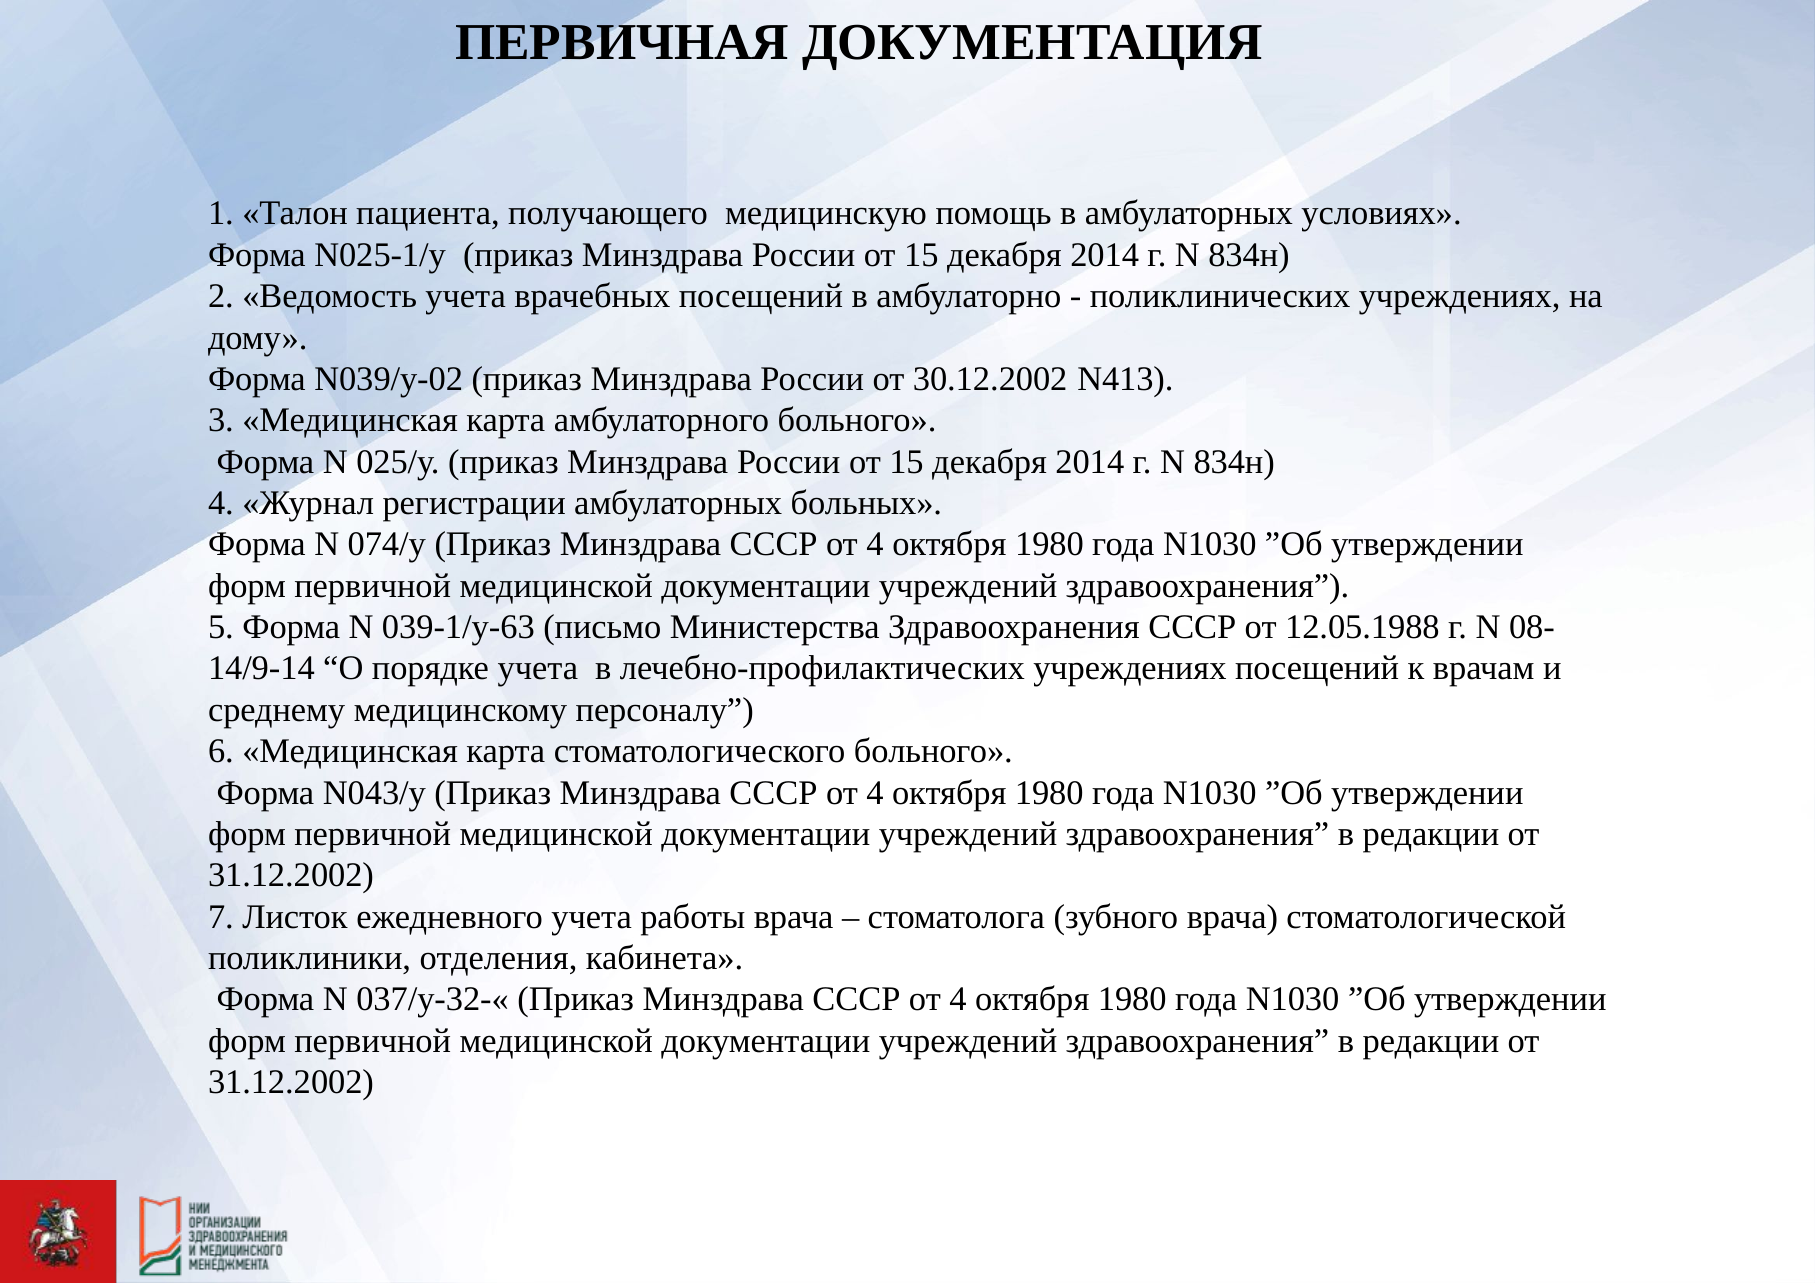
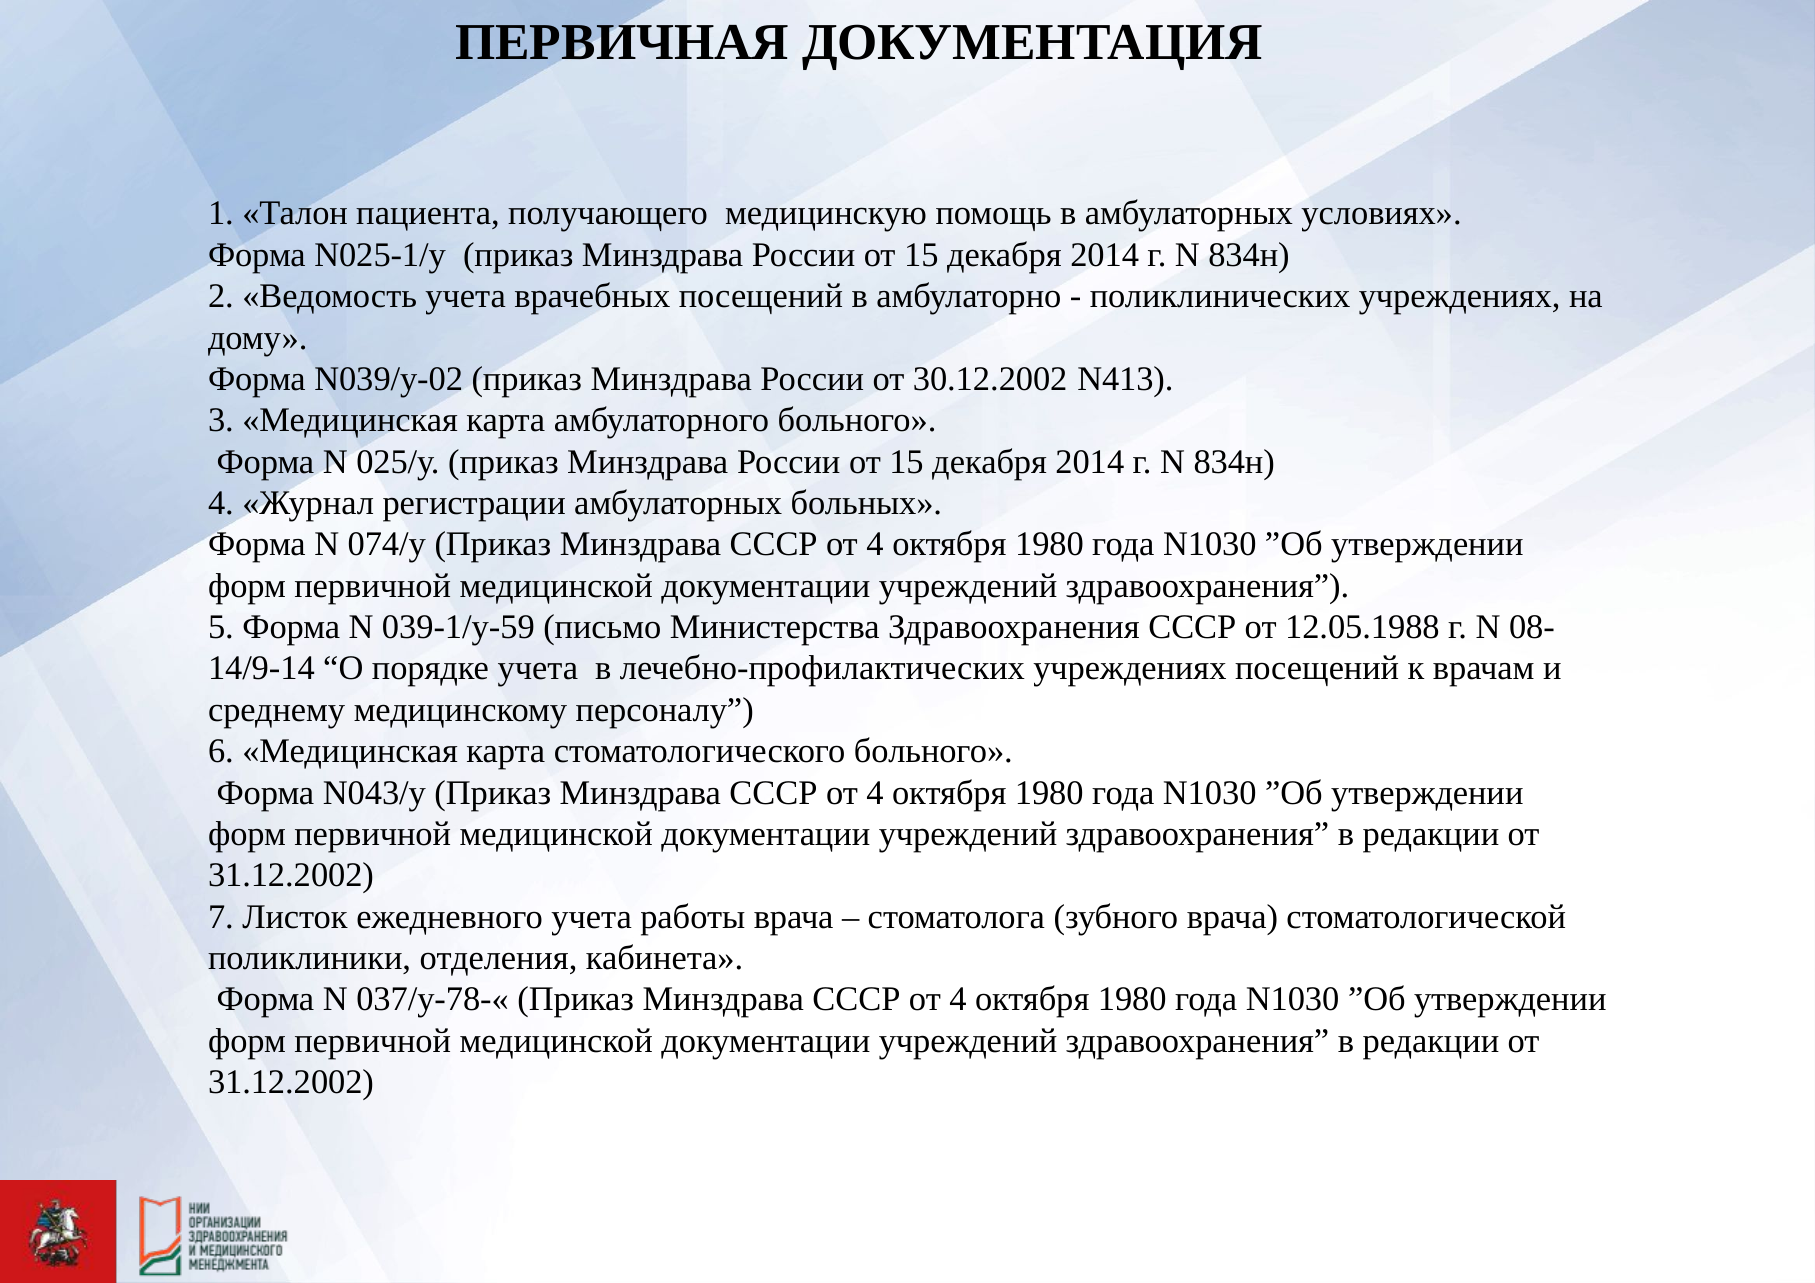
039-1/у-63: 039-1/у-63 -> 039-1/у-59 (458, 627)
037/у-32-«: 037/у-32-« -> 037/у-78-« (433, 1000)
